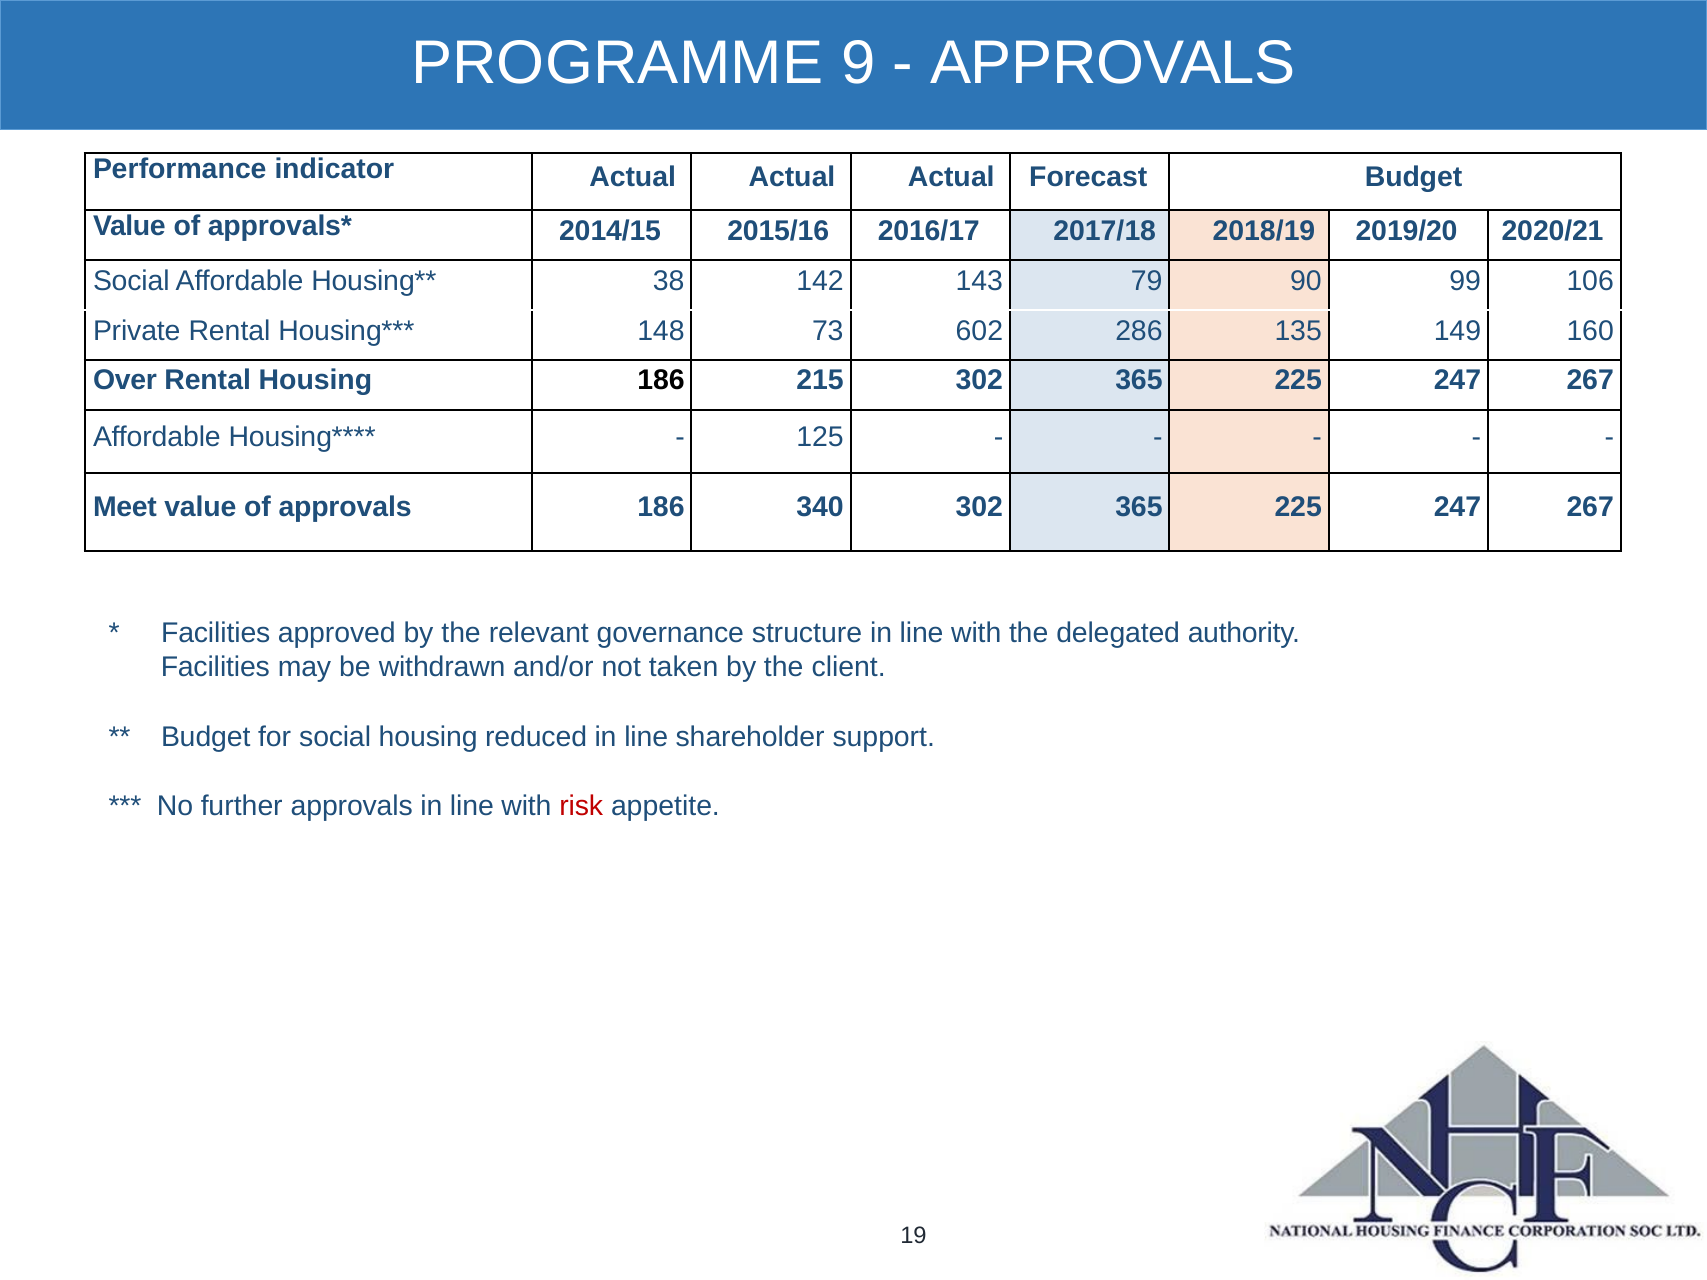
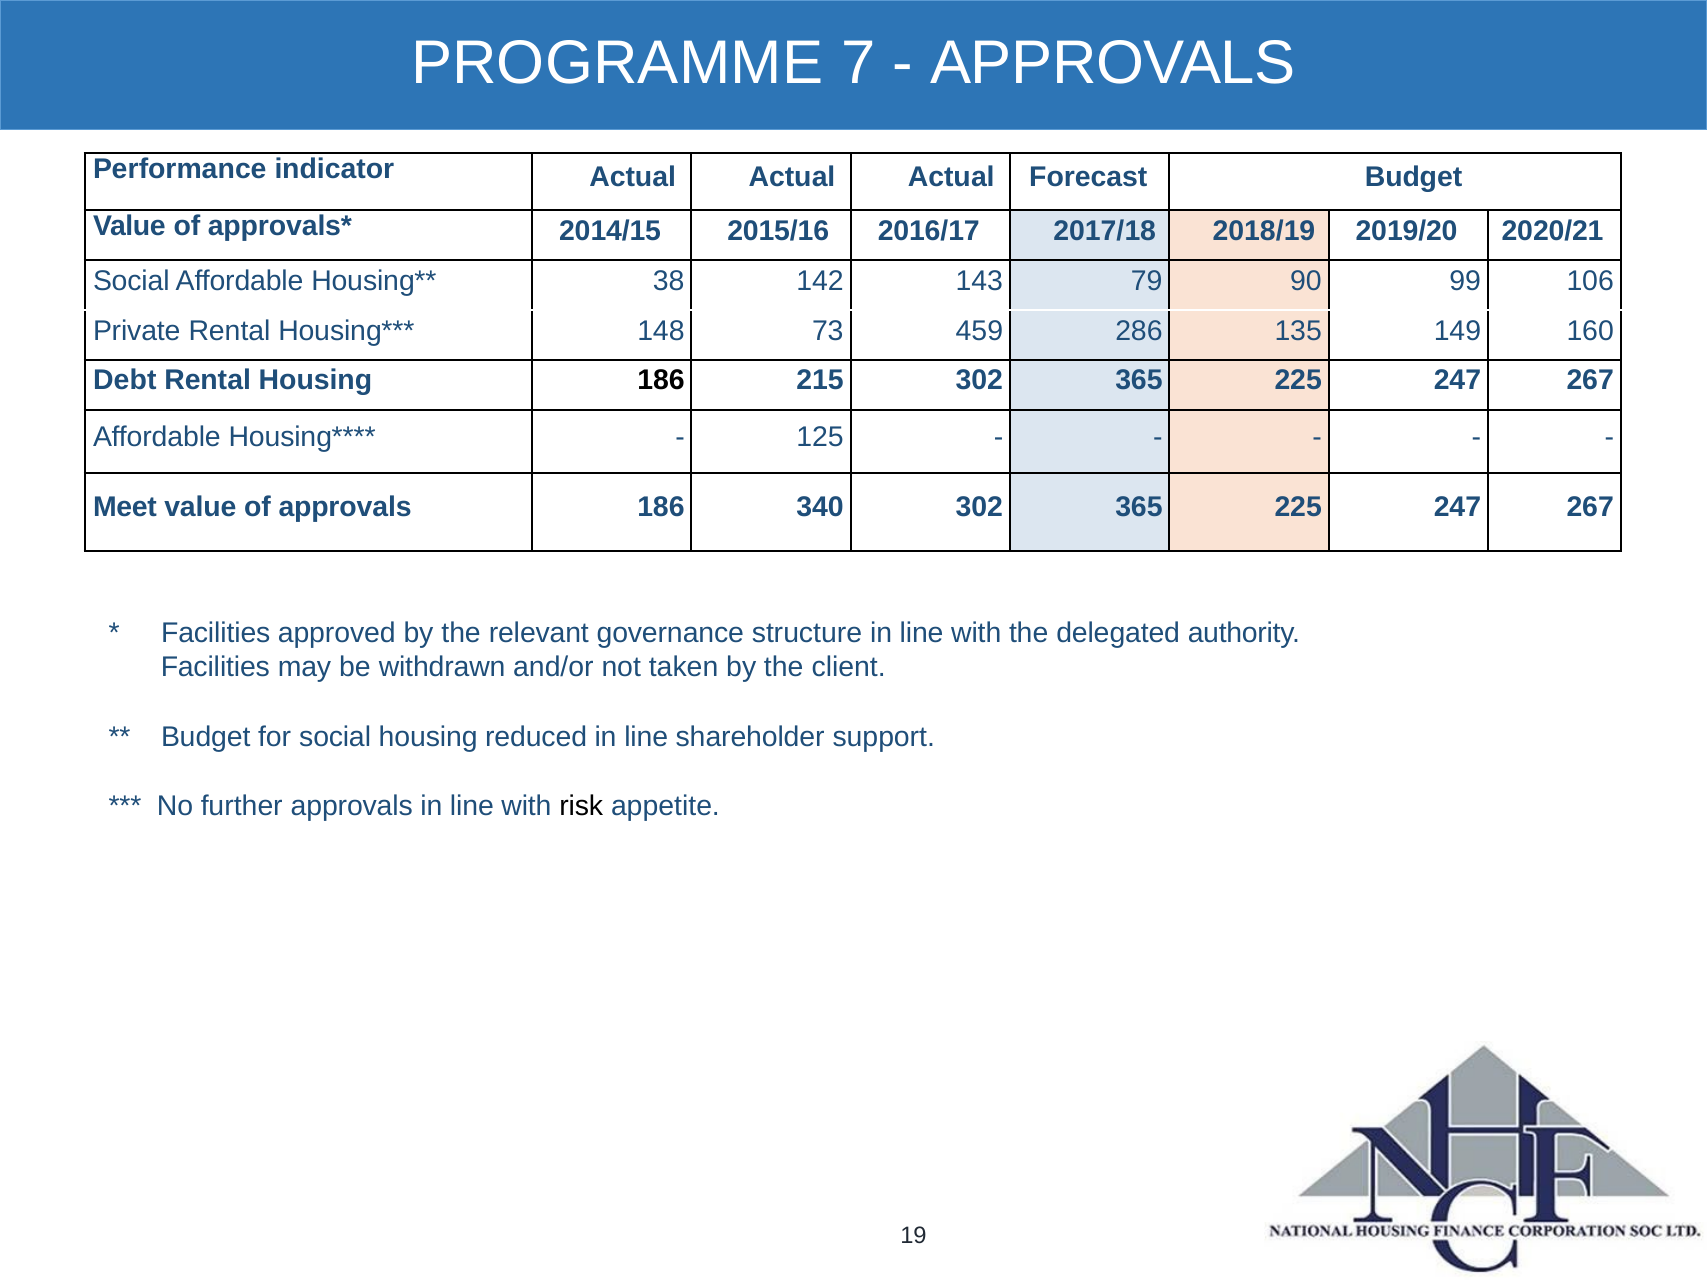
9: 9 -> 7 (858, 64)
602: 602 -> 459 (979, 331)
Over: Over -> Debt (125, 381)
risk colour: red -> black (581, 807)
